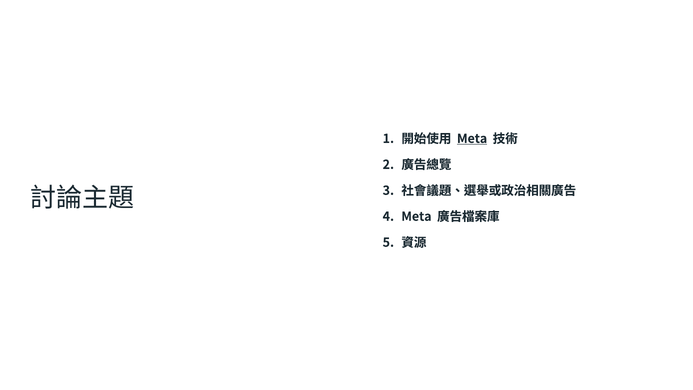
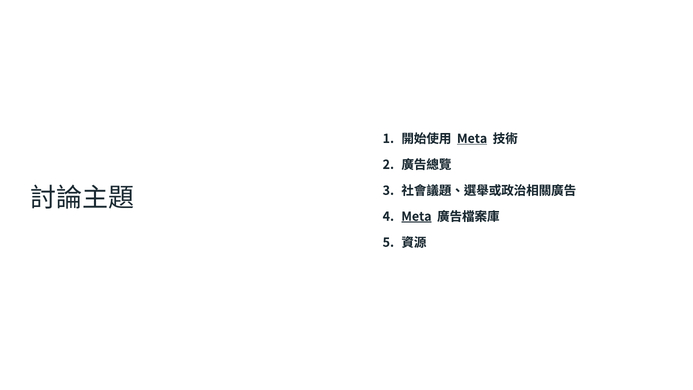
Meta underline: none -> present (416, 217)
